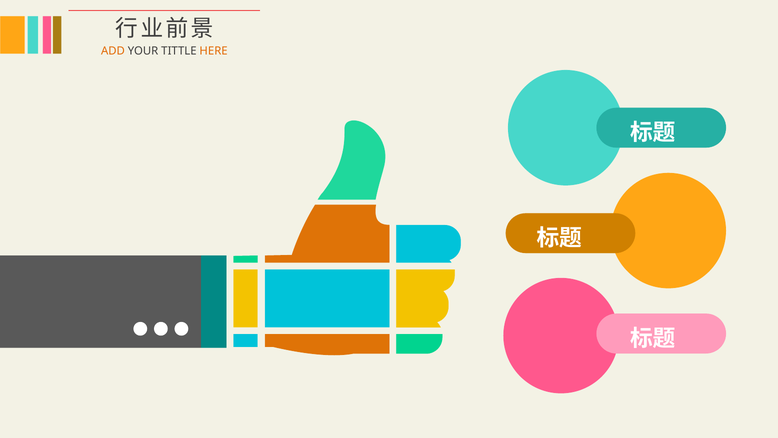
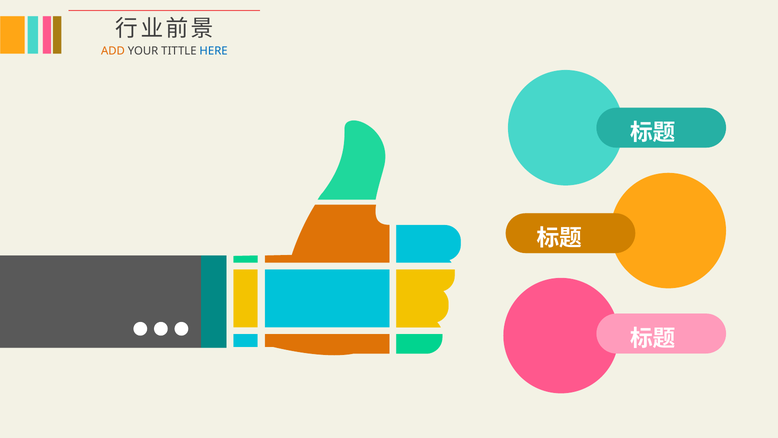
HERE colour: orange -> blue (214, 51)
